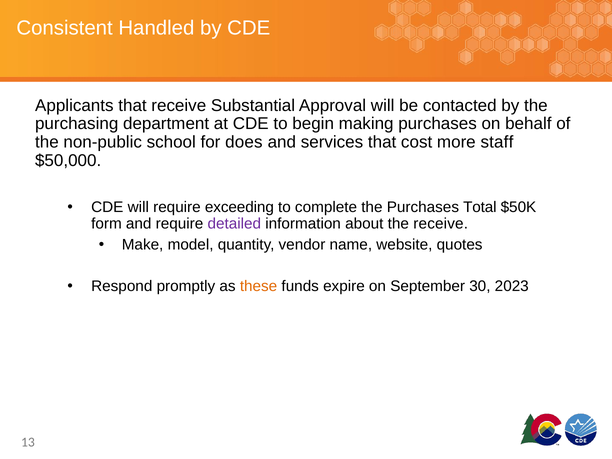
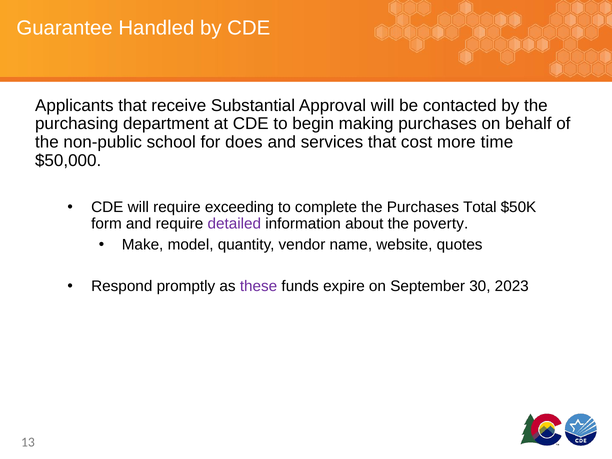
Consistent: Consistent -> Guarantee (65, 28)
staff: staff -> time (497, 142)
the receive: receive -> poverty (441, 224)
these colour: orange -> purple (259, 286)
